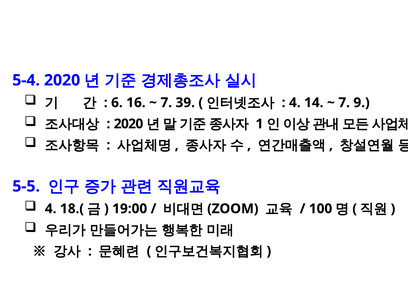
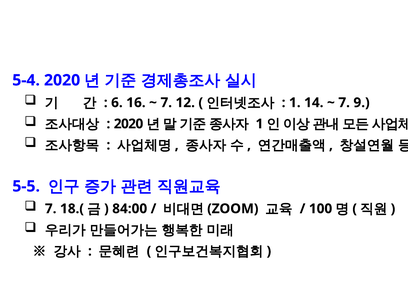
39: 39 -> 12 (185, 103)
4: 4 -> 1 (295, 103)
4: 4 -> 7 (51, 209)
19:00: 19:00 -> 84:00 (130, 209)
